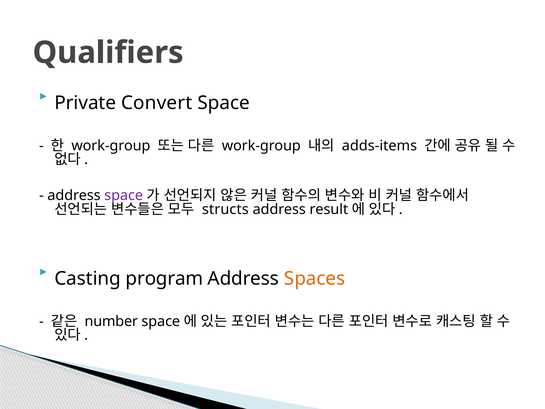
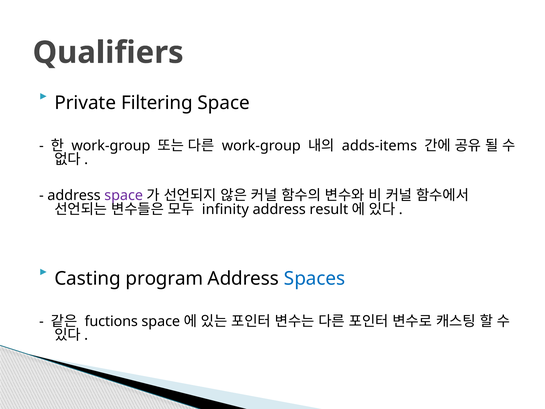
Convert: Convert -> Filtering (157, 103)
structs: structs -> infinity (225, 209)
Spaces colour: orange -> blue (315, 278)
number: number -> fuctions (111, 321)
